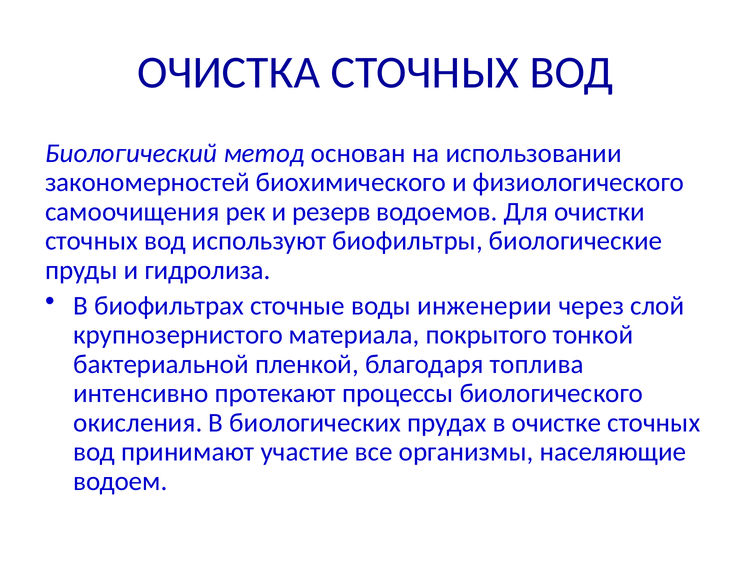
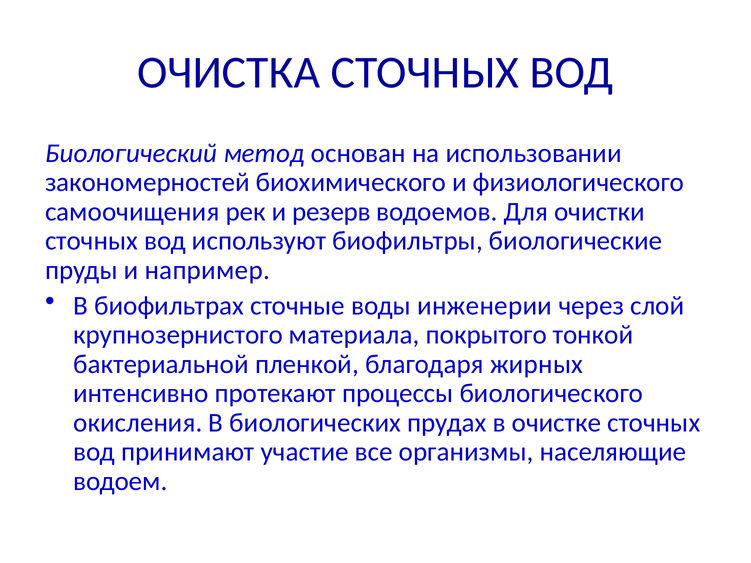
гидролиза: гидролиза -> например (207, 270)
топлива: топлива -> жирных (537, 364)
